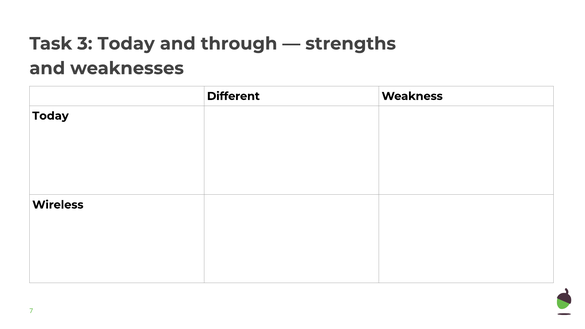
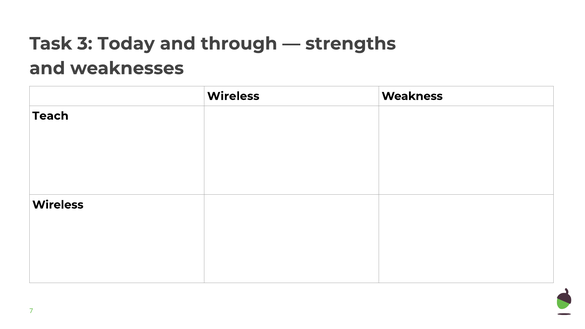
Different: Different -> Wireless (233, 96)
Today: Today -> Teach (50, 116)
